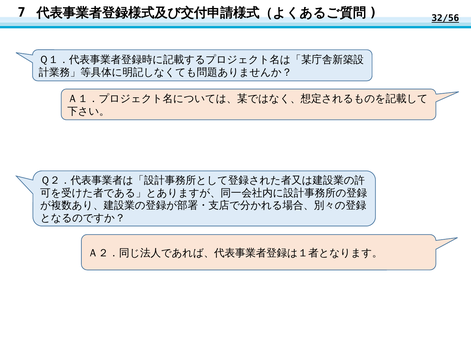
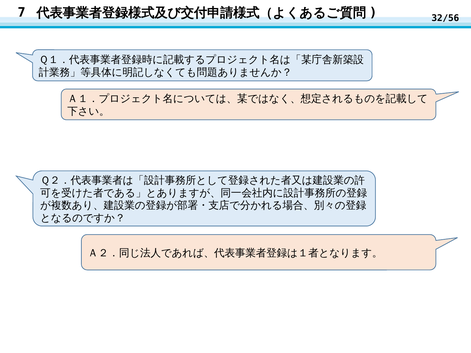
32/56 underline: present -> none (445, 18)
